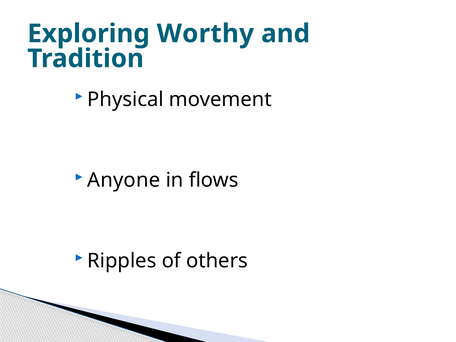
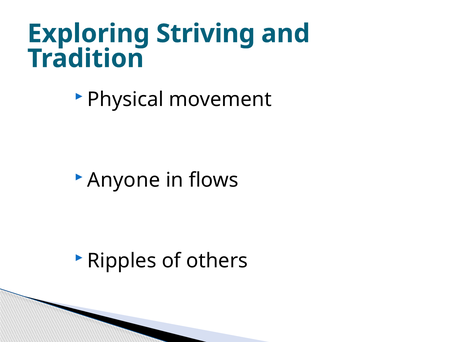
Worthy: Worthy -> Striving (206, 34)
